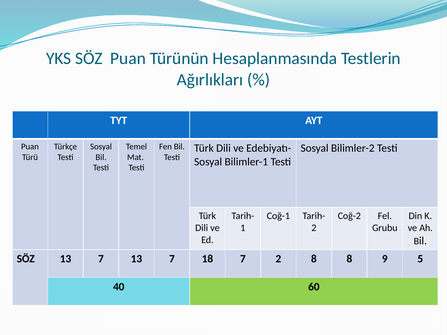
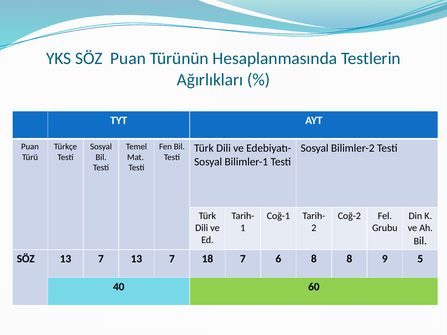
7 2: 2 -> 6 (278, 259)
